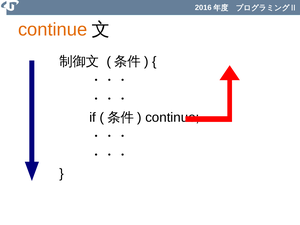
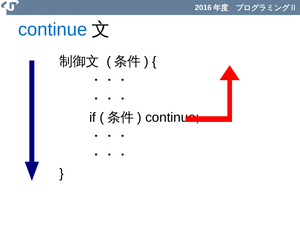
continue colour: orange -> blue (53, 30)
